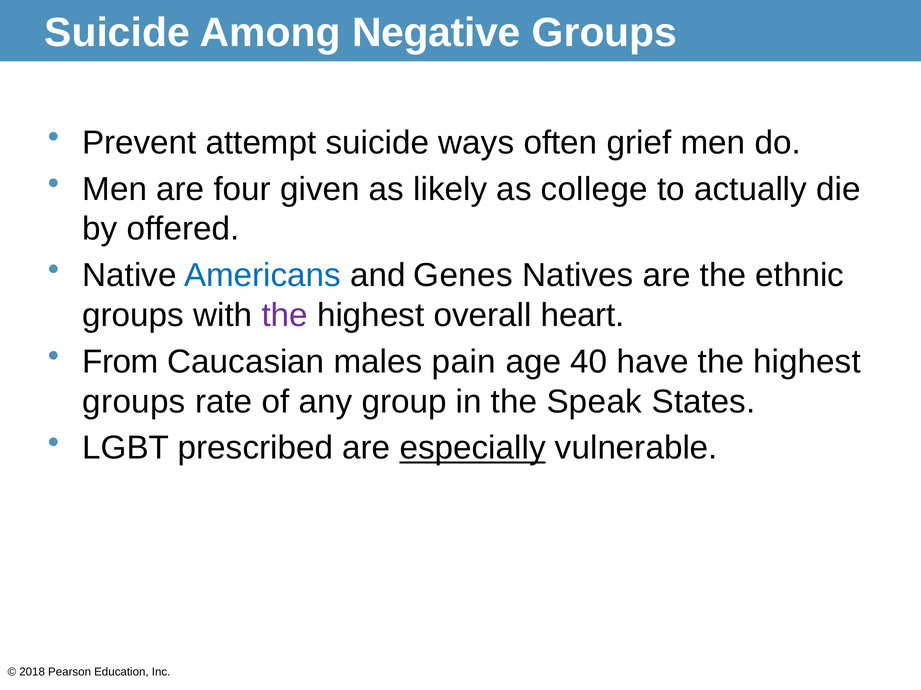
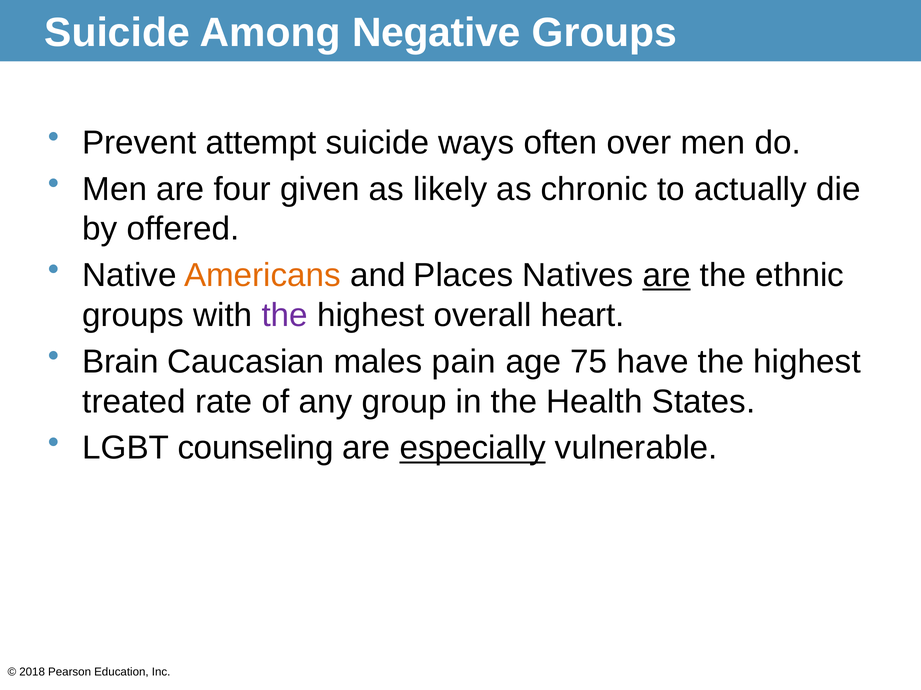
grief: grief -> over (639, 143)
college: college -> chronic (594, 189)
Americans colour: blue -> orange (263, 276)
Genes: Genes -> Places (463, 276)
are underline: none -> present (667, 276)
From: From -> Brain (120, 362)
40: 40 -> 75 (589, 362)
groups: groups -> treated (134, 402)
Speak: Speak -> Health (594, 402)
prescribed: prescribed -> counseling (256, 449)
